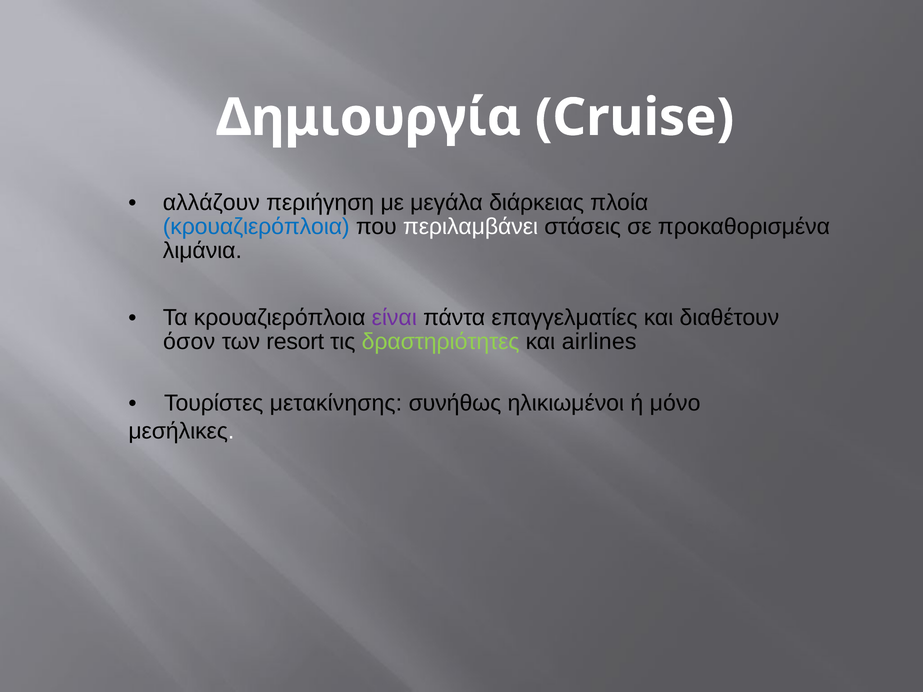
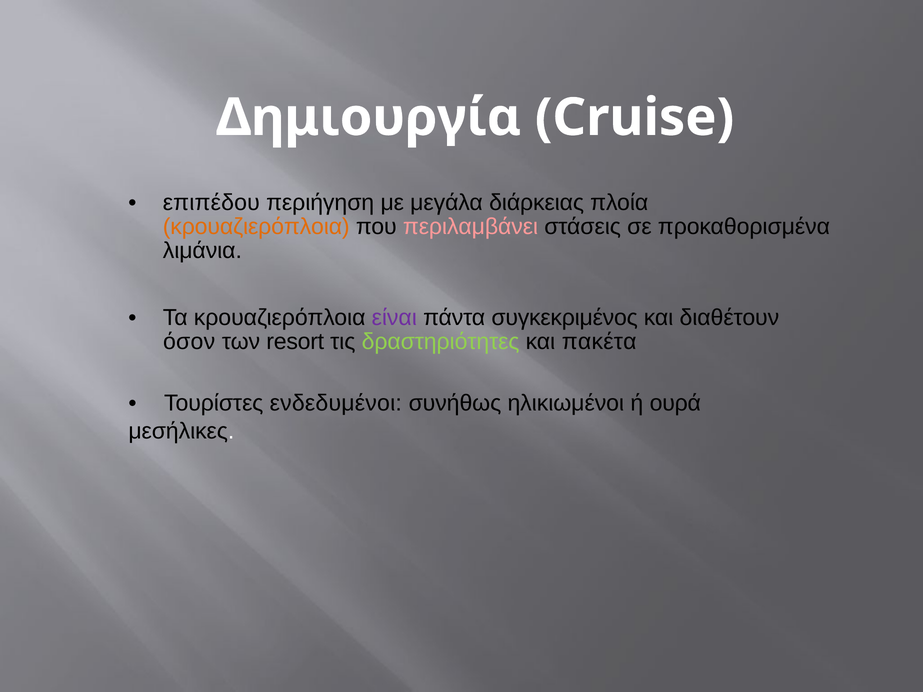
αλλάζουν: αλλάζουν -> επιπέδου (211, 203)
κρουαζιερόπλοια colour: blue -> orange (256, 227)
περιλαμβάνει colour: white -> pink (471, 227)
επαγγελματίες: επαγγελματίες -> συγκεκριμένος (565, 318)
airlines: airlines -> πακέτα (599, 342)
μετακίνησης: μετακίνησης -> ενδεδυμένοι (336, 403)
μόνο: μόνο -> ουρά (675, 403)
